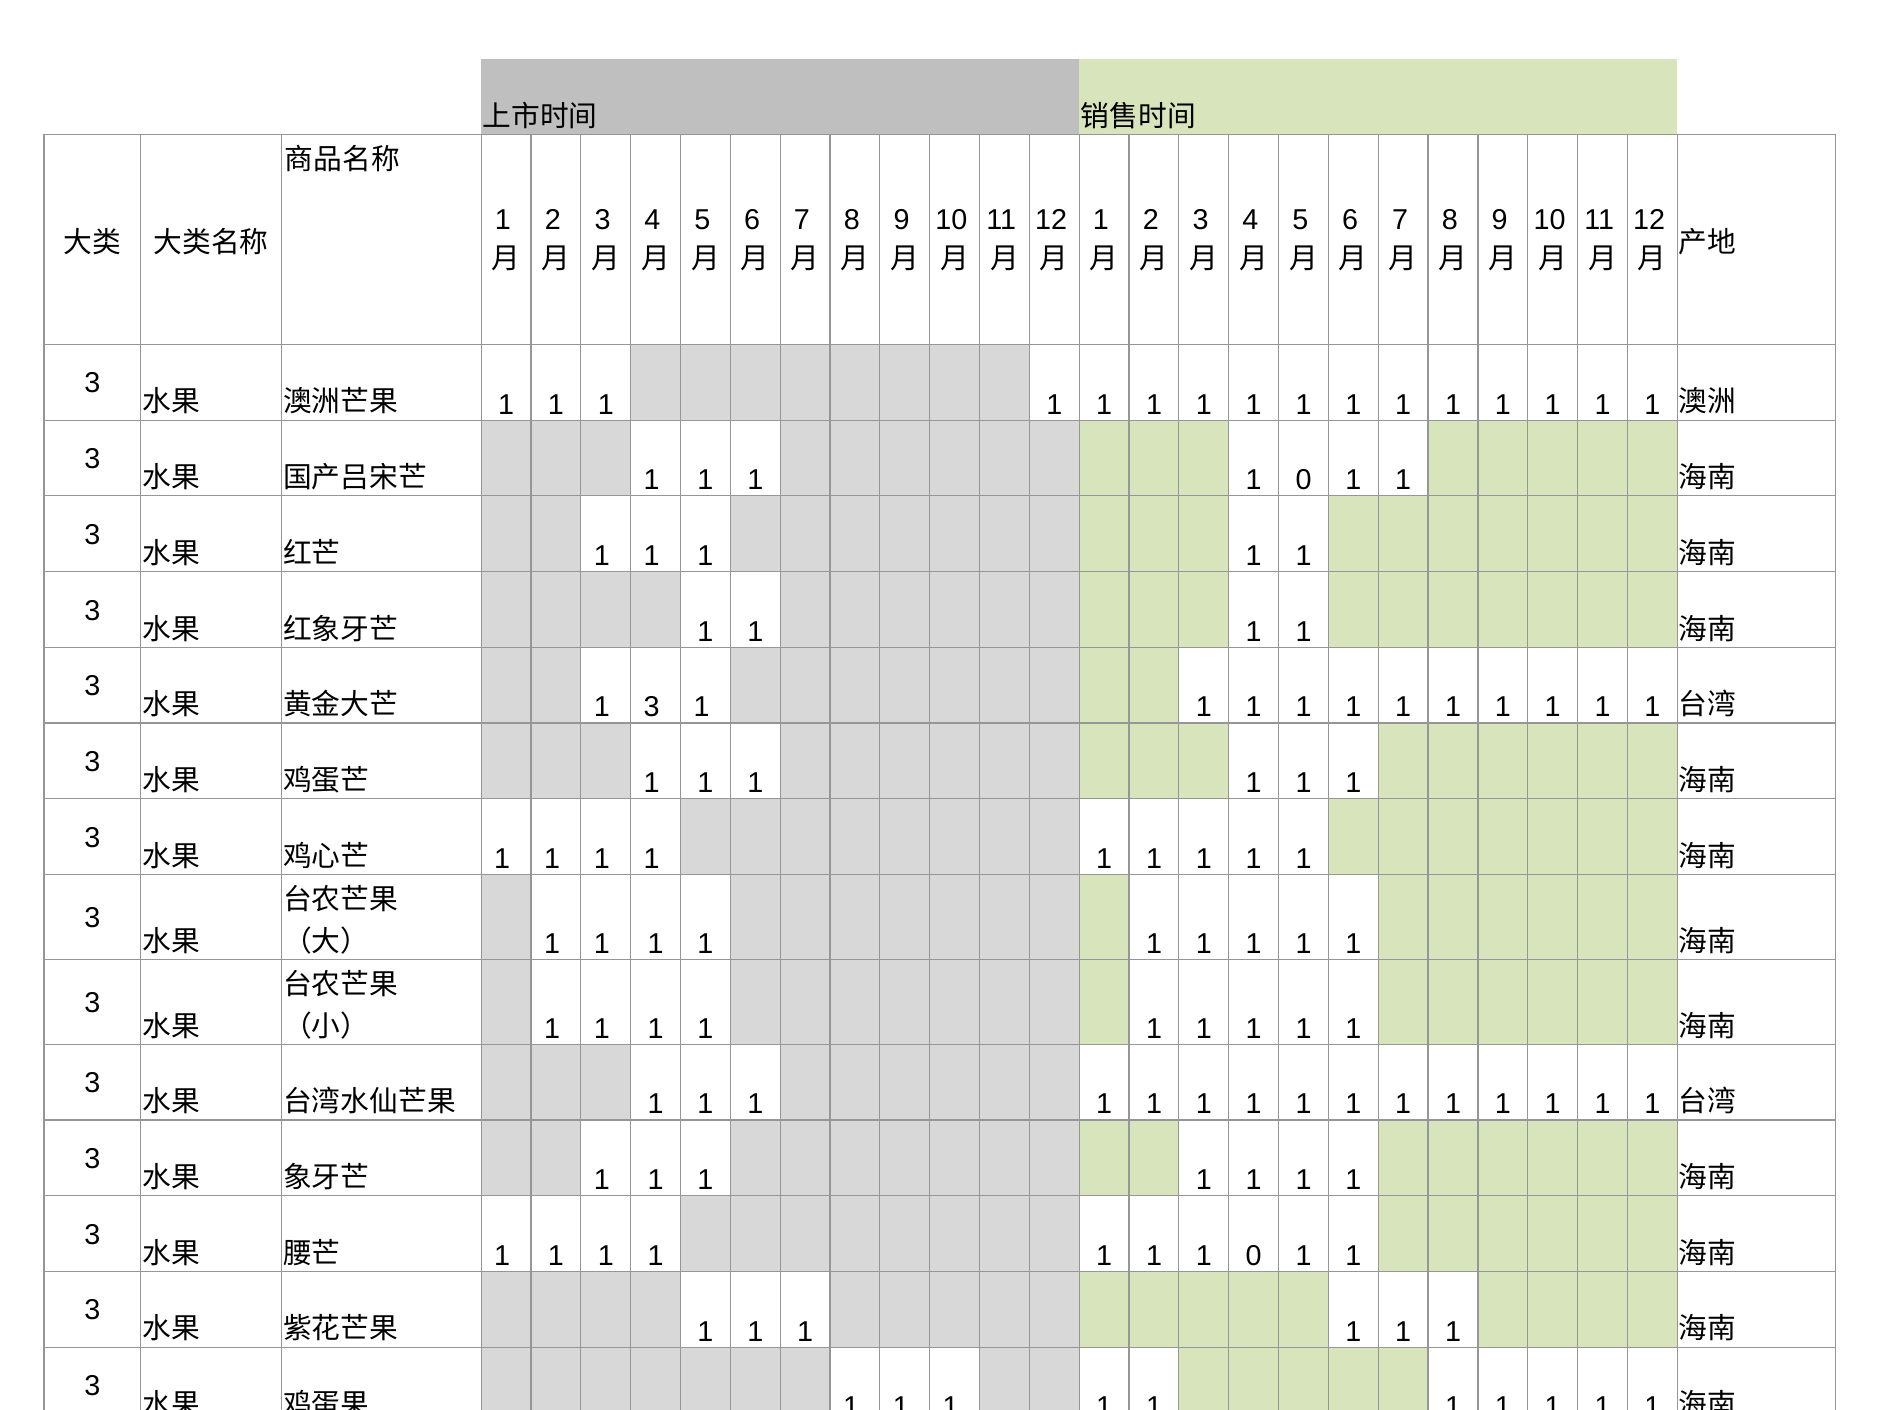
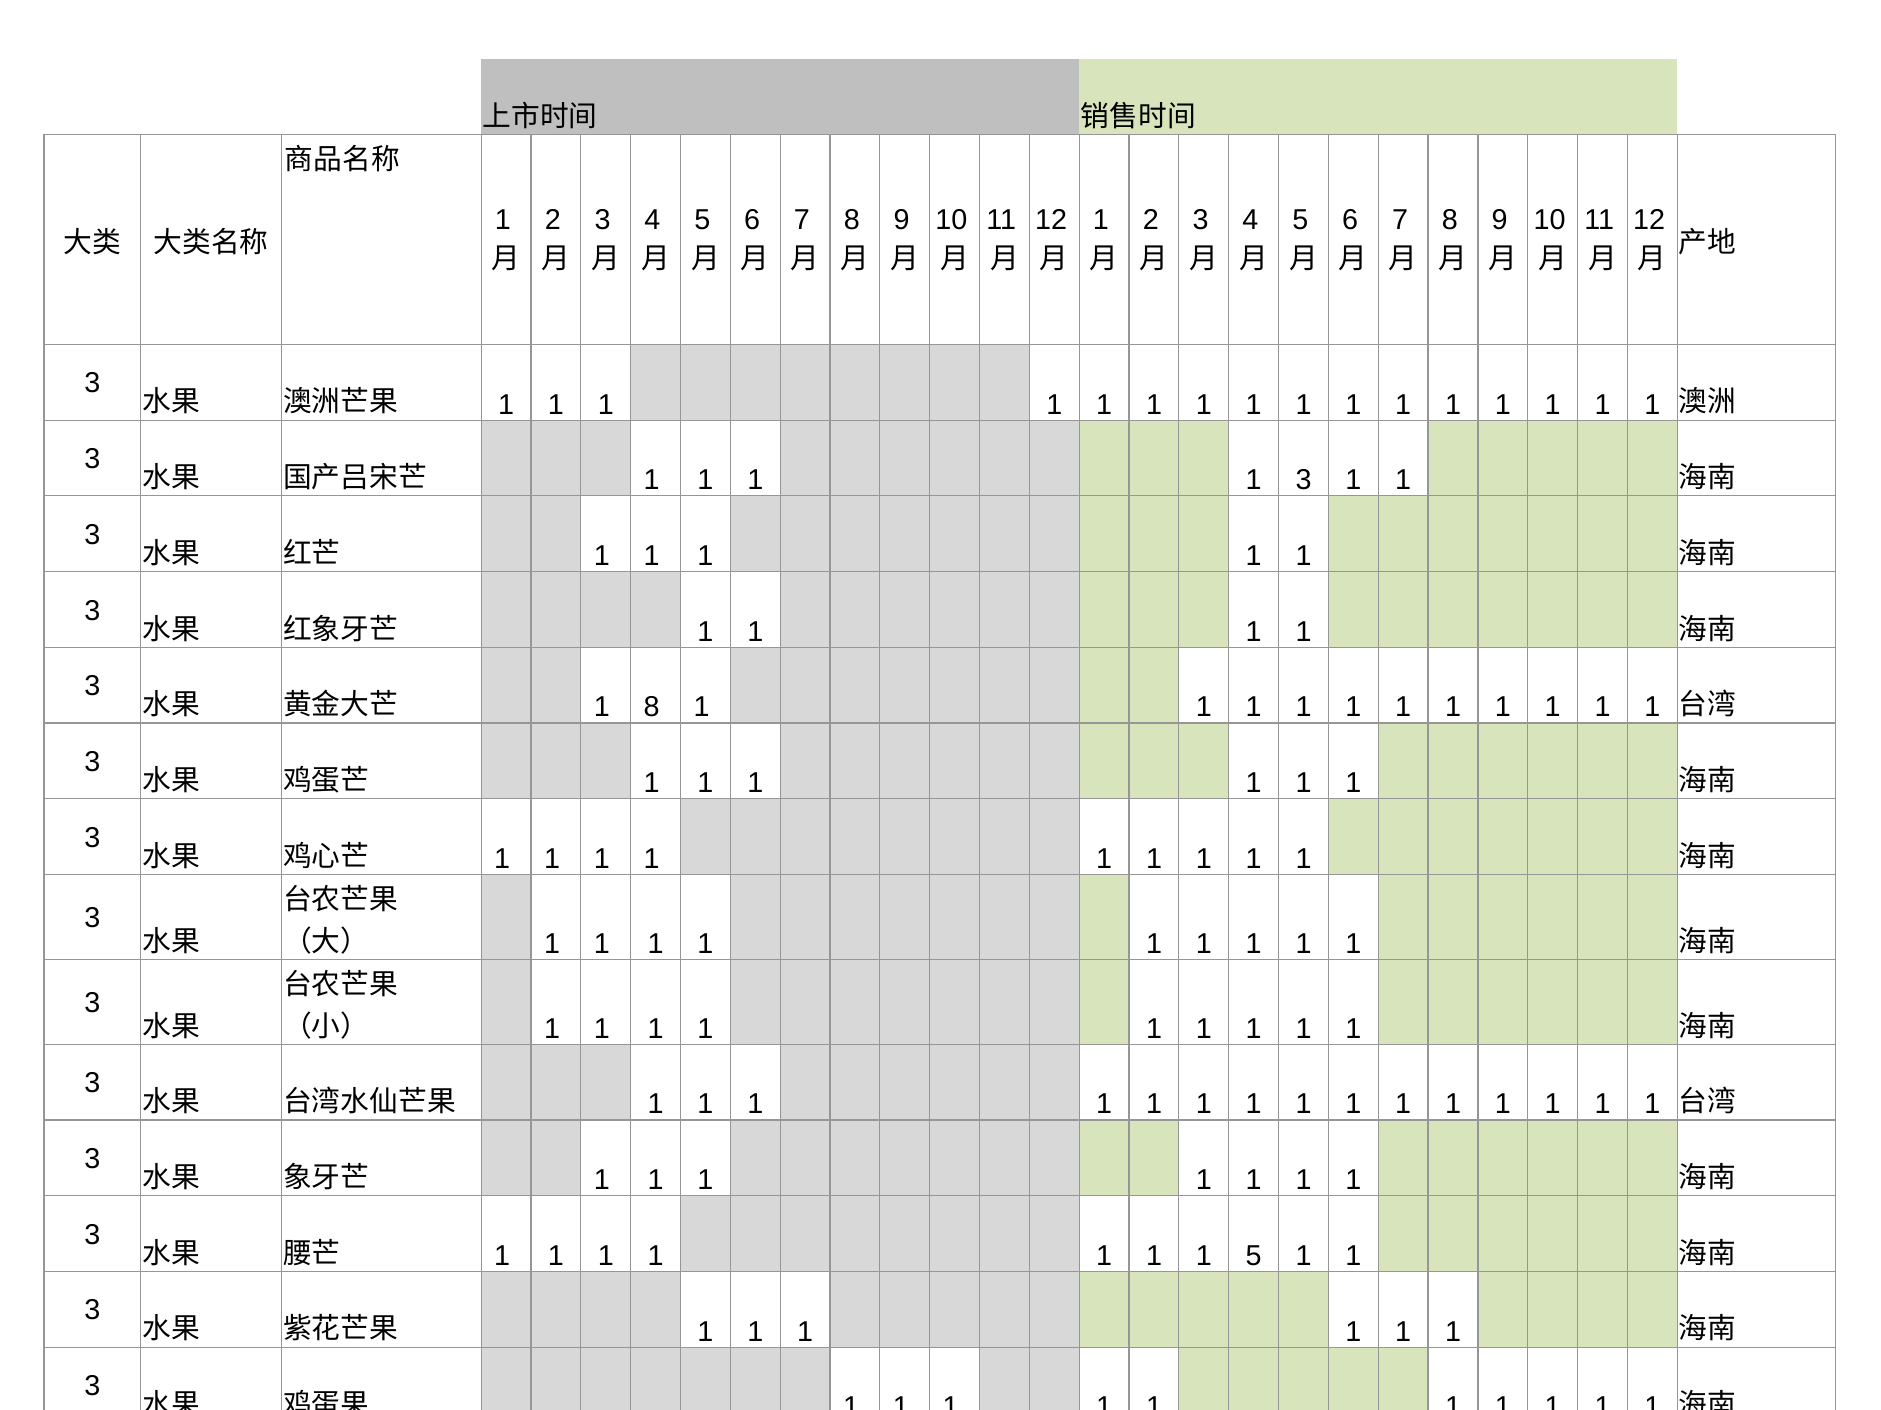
0: 0 -> 3 (1304, 481)
1 3: 3 -> 8 (652, 708)
0: 0 -> 5 (1254, 1257)
